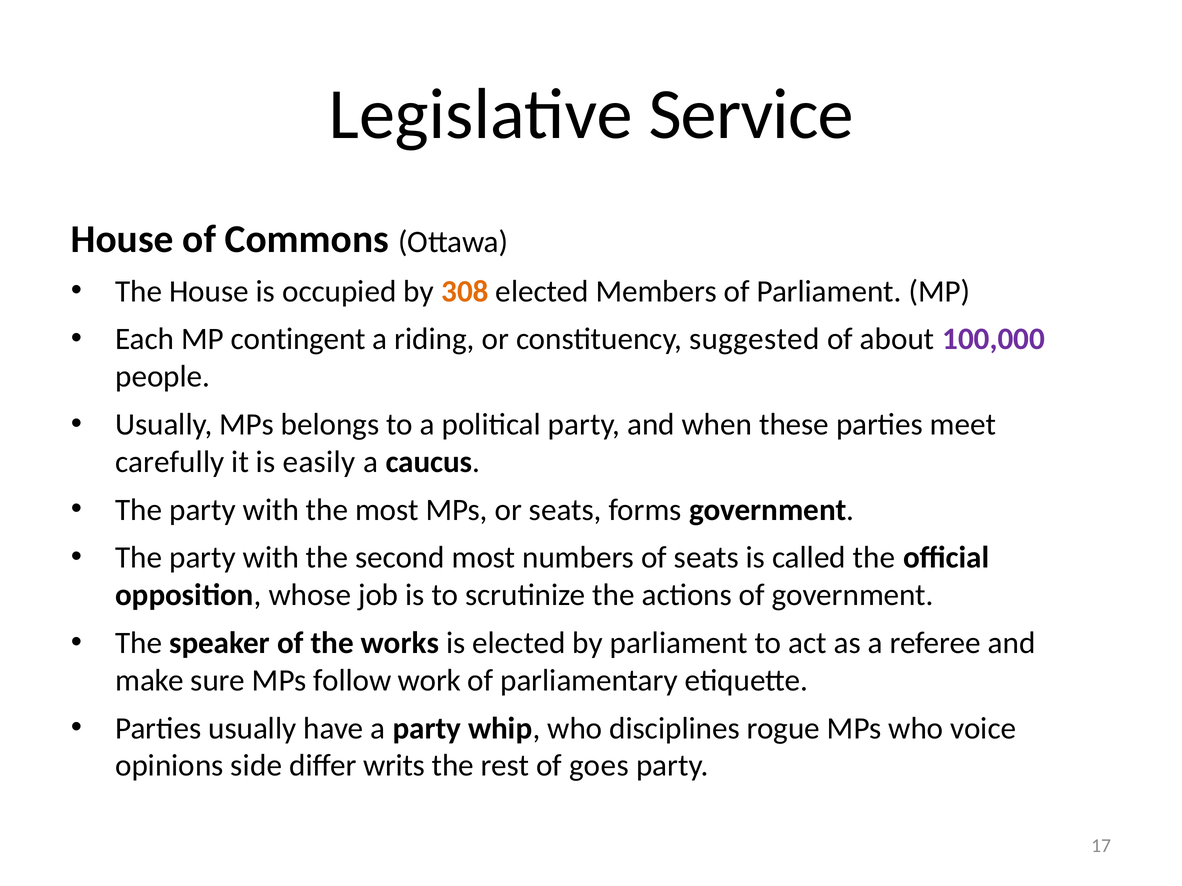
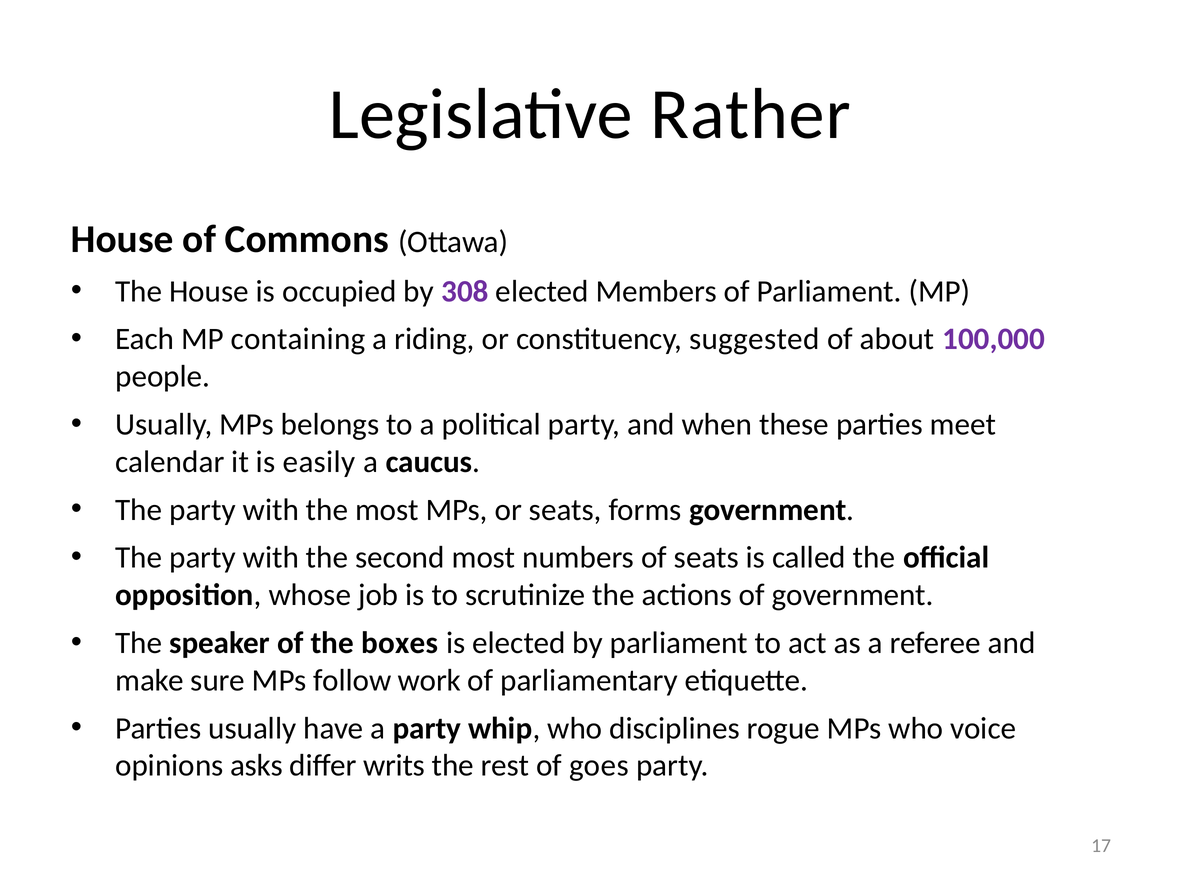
Service: Service -> Rather (750, 114)
308 colour: orange -> purple (465, 291)
contingent: contingent -> containing (298, 339)
carefully: carefully -> calendar (170, 462)
works: works -> boxes (400, 643)
side: side -> asks (256, 766)
